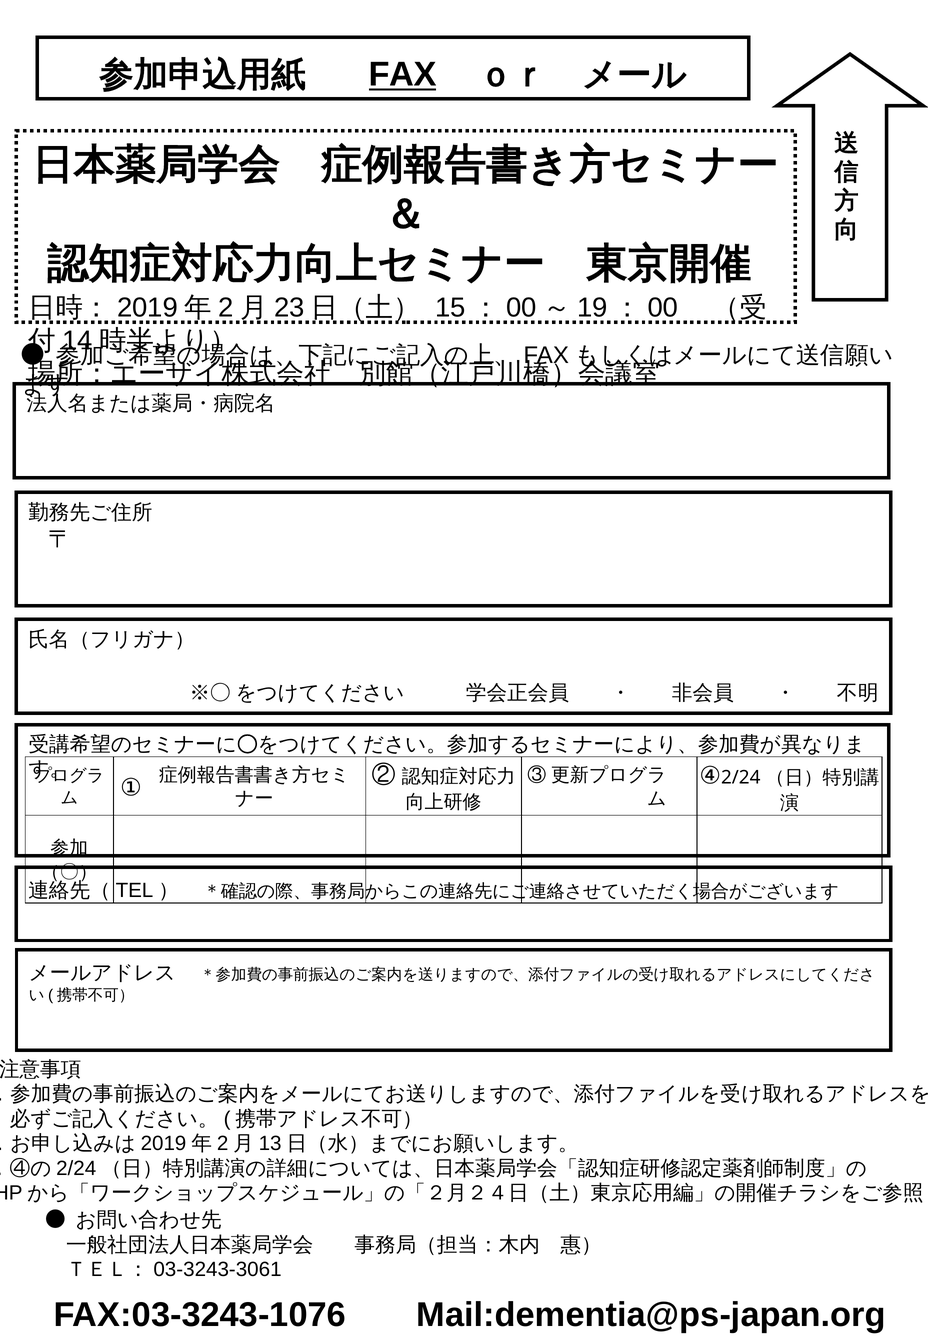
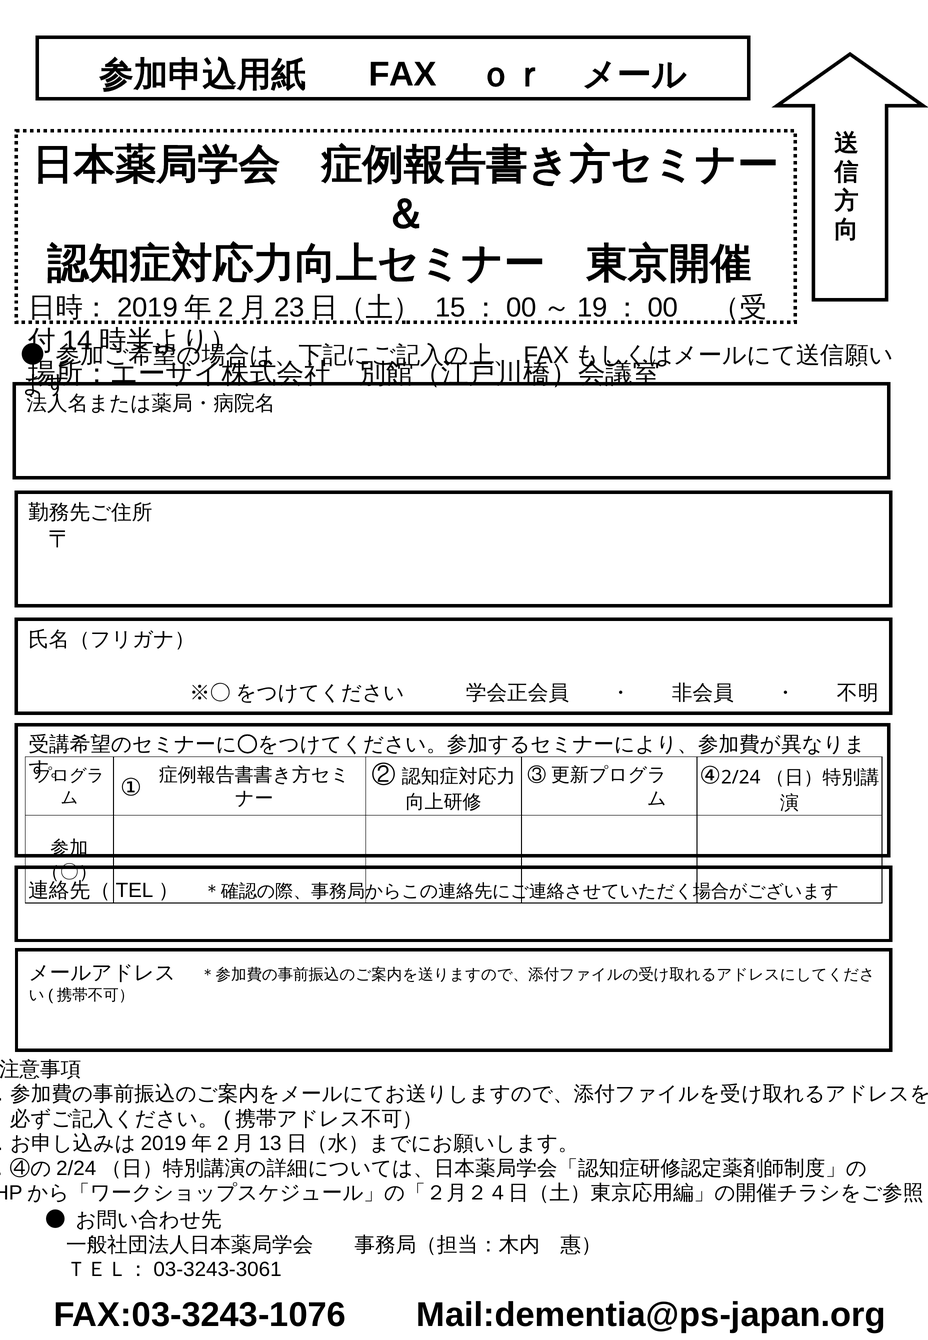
FAX underline: present -> none (403, 75)
